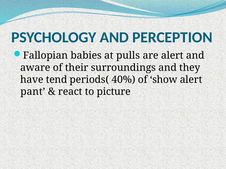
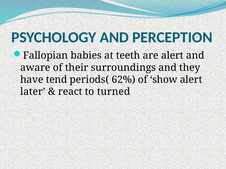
pulls: pulls -> teeth (128, 56)
40%: 40% -> 62% (123, 80)
pant: pant -> later (33, 92)
picture: picture -> turned (114, 92)
